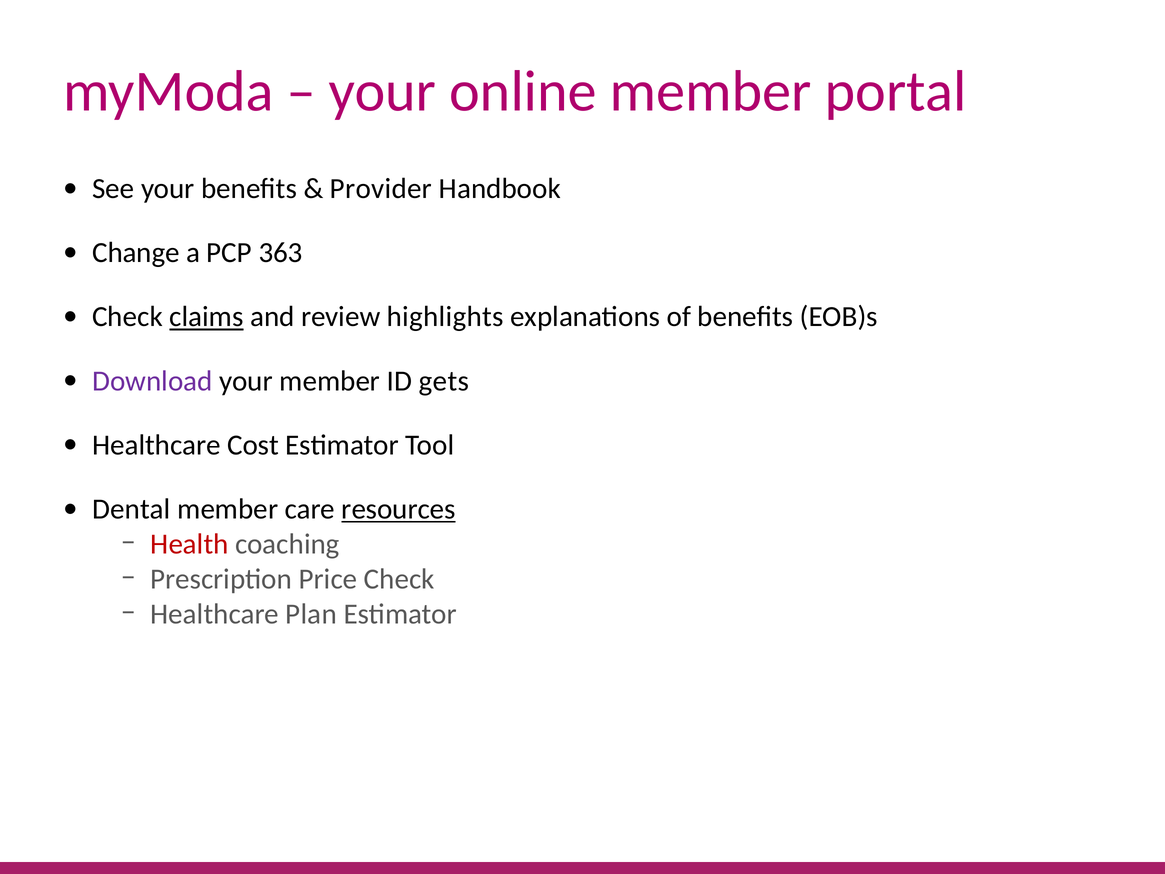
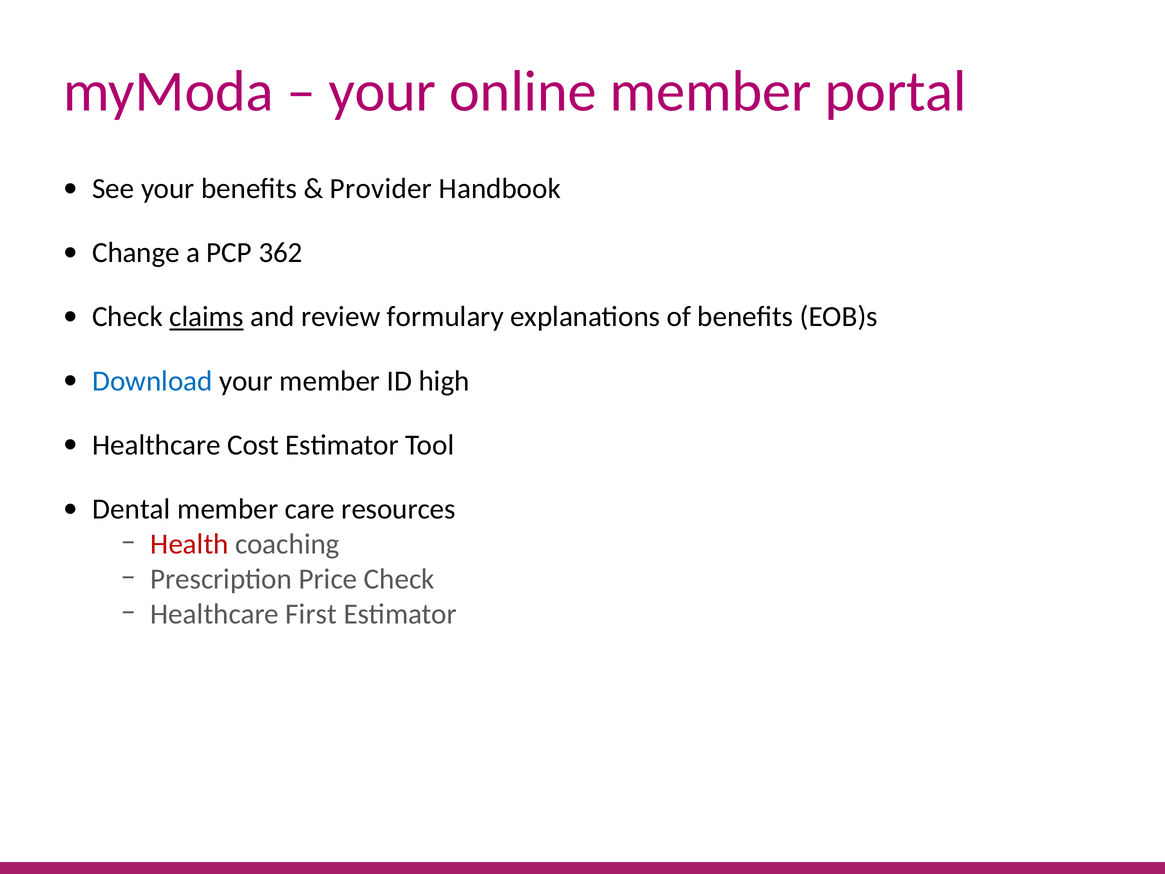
363: 363 -> 362 (281, 253)
highlights: highlights -> formulary (445, 317)
Download colour: purple -> blue (152, 381)
gets: gets -> high (444, 381)
resources underline: present -> none (399, 509)
Plan: Plan -> First (311, 614)
